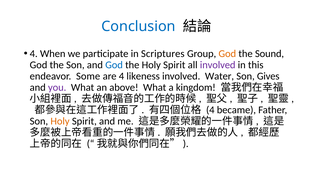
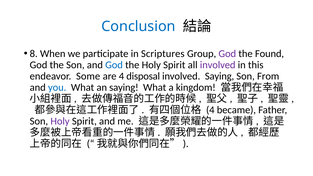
4: 4 -> 8 (34, 54)
God colour: orange -> purple (227, 54)
Sound: Sound -> Found (270, 54)
likeness: likeness -> disposal (143, 76)
involved Water: Water -> Saying (220, 76)
Gives: Gives -> From (268, 76)
you colour: purple -> blue (57, 87)
an above: above -> saying (124, 87)
Holy colour: orange -> purple (60, 121)
